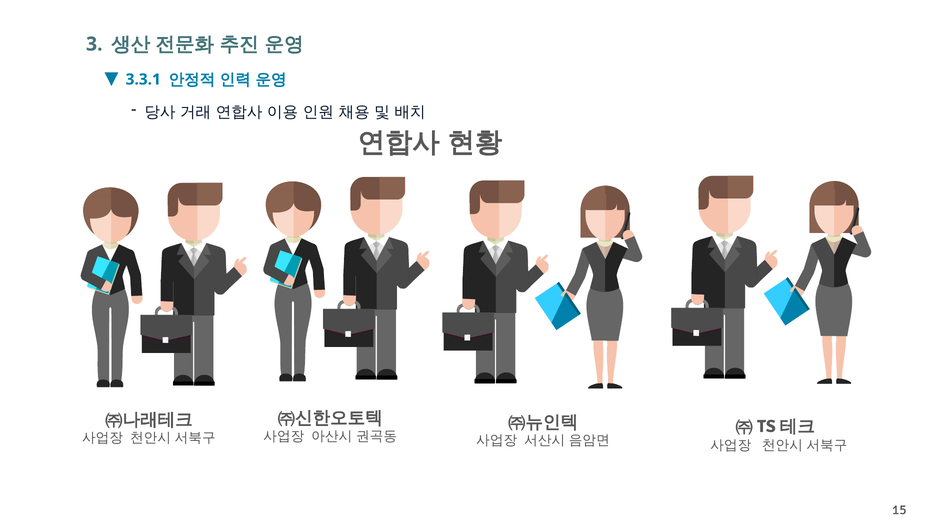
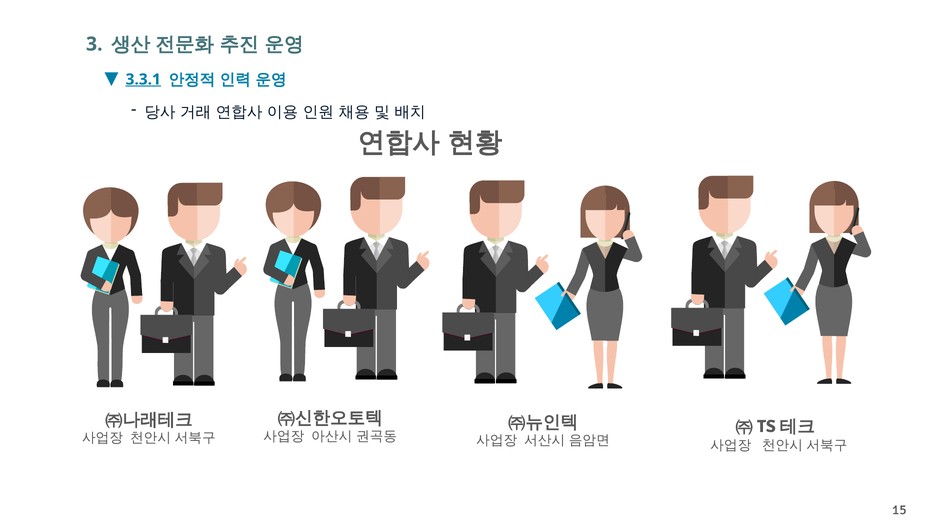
3.3.1 underline: none -> present (143, 79)
